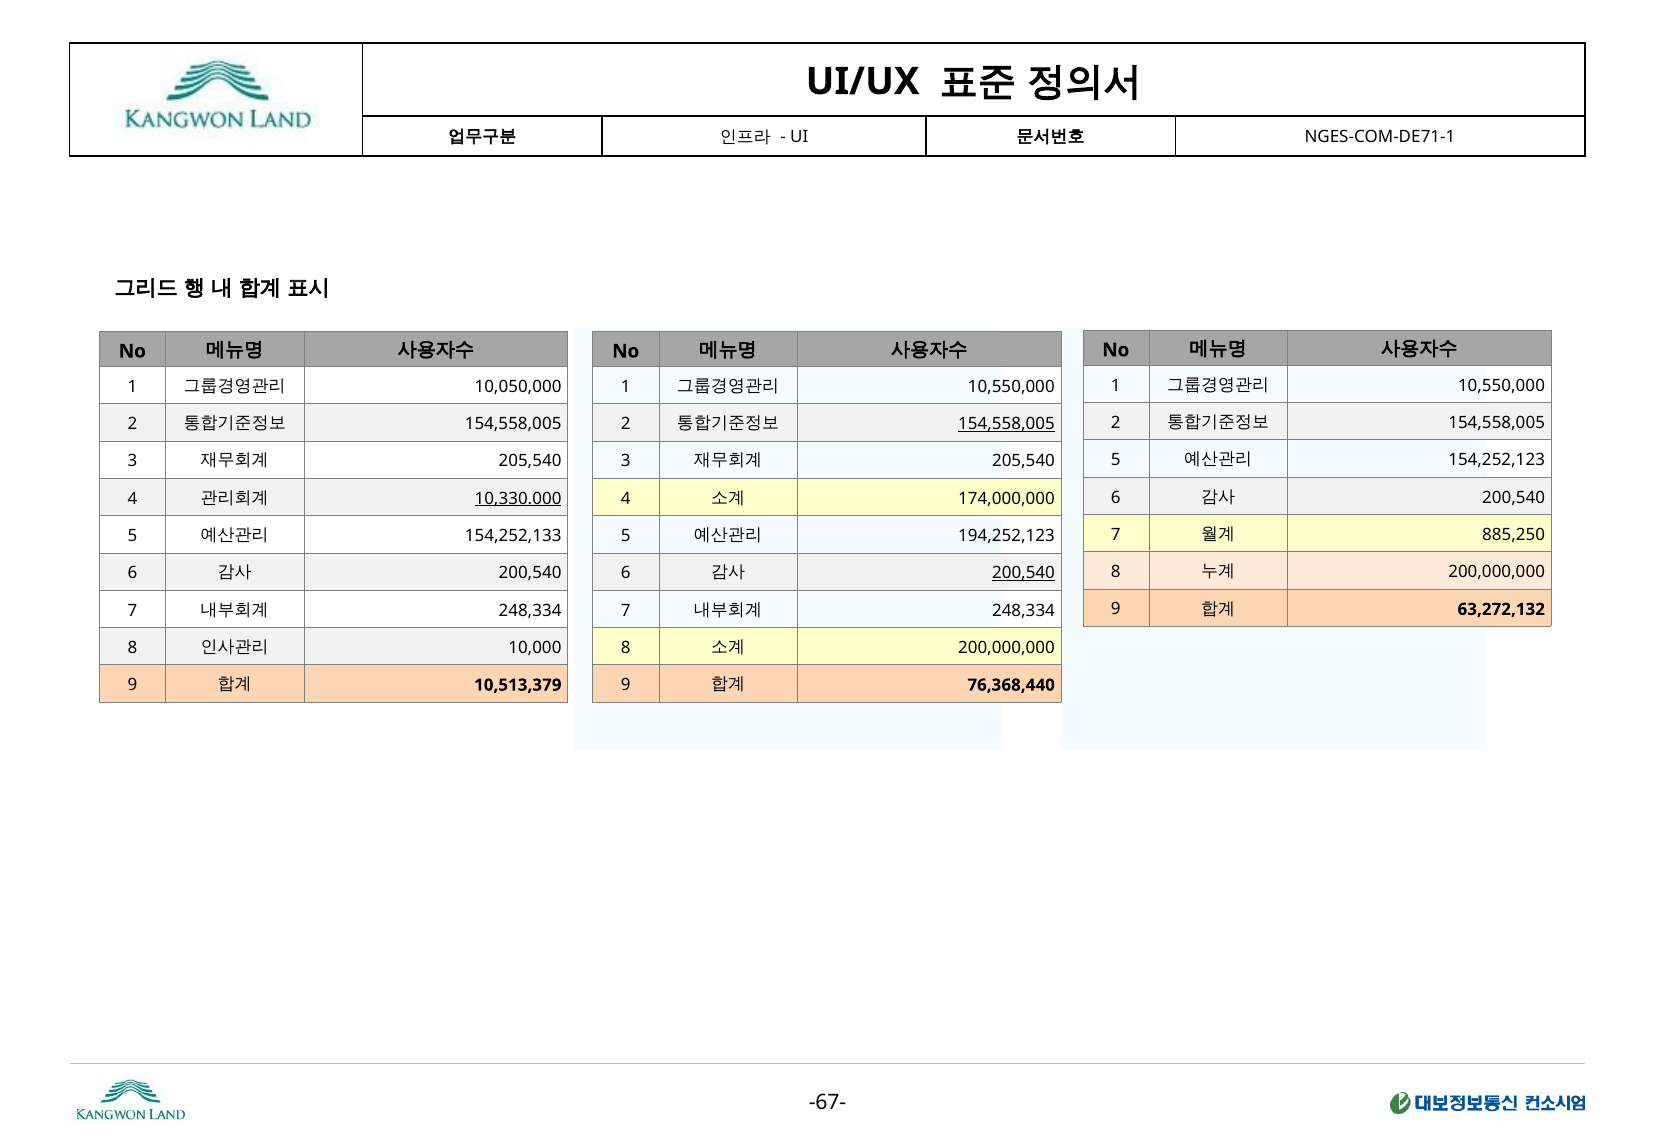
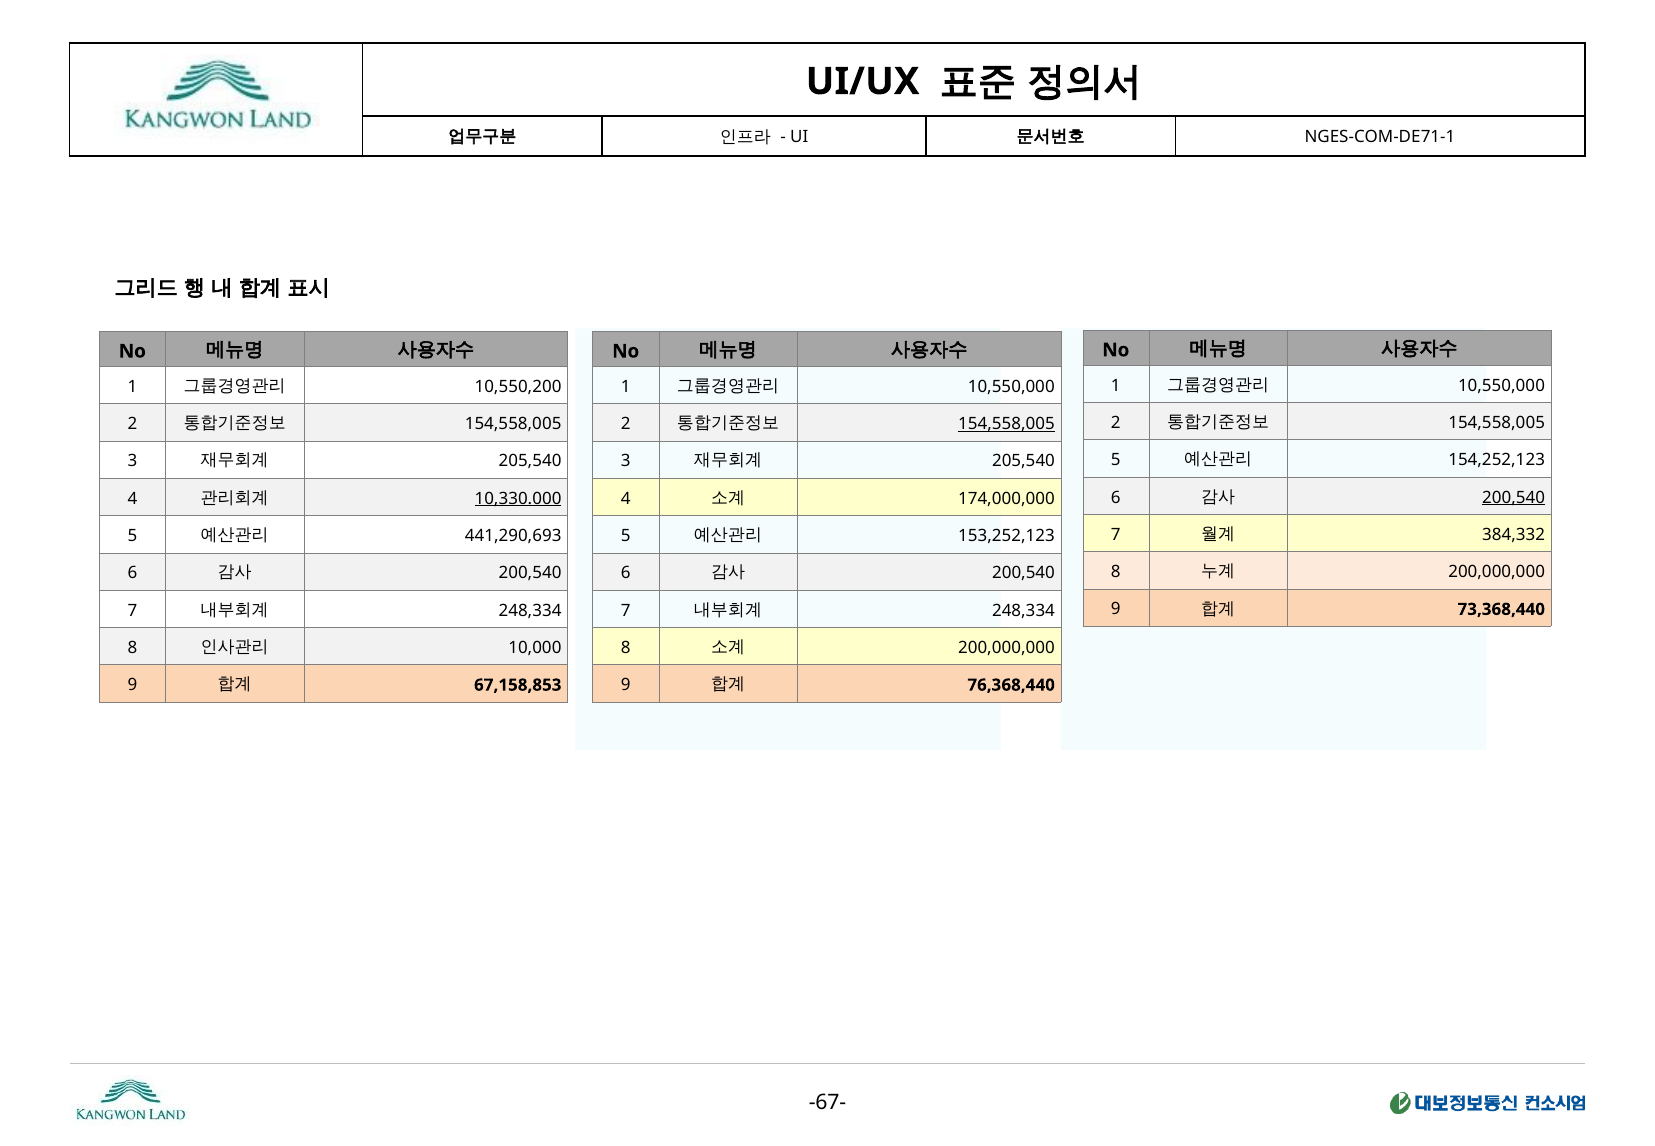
10,050,000: 10,050,000 -> 10,550,200 (518, 387)
200,540 underline: none -> present (1514, 497)
885,250: 885,250 -> 384,332 (1514, 535)
154,252,133: 154,252,133 -> 441,290,693 (513, 536)
194,252,123: 194,252,123 -> 153,252,123 (1007, 536)
200,540 underline: present -> none (1023, 573)
63,272,132: 63,272,132 -> 73,368,440 (1501, 609)
10,513,379: 10,513,379 -> 67,158,853 (518, 685)
